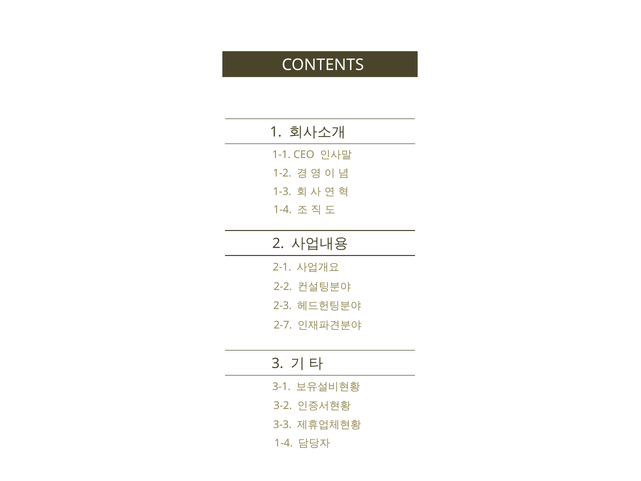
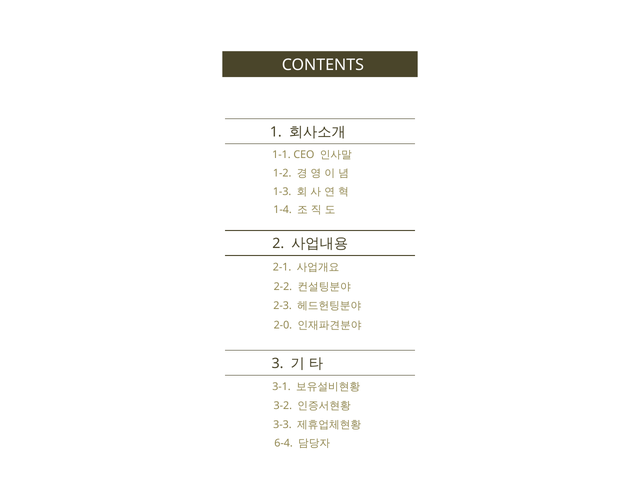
2-7: 2-7 -> 2-0 (283, 325)
1-4: 1-4 -> 6-4 (284, 443)
